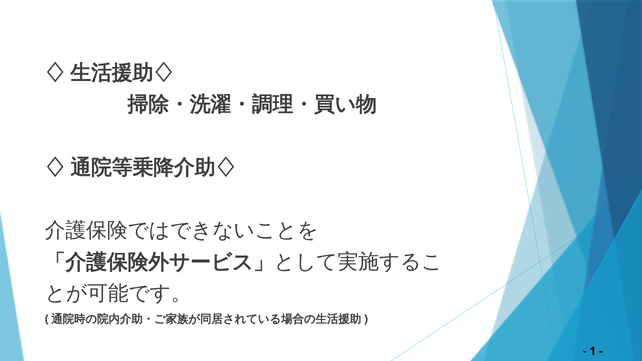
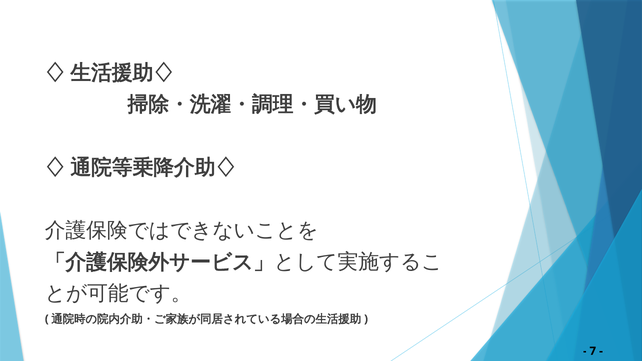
1: 1 -> 7 (593, 351)
